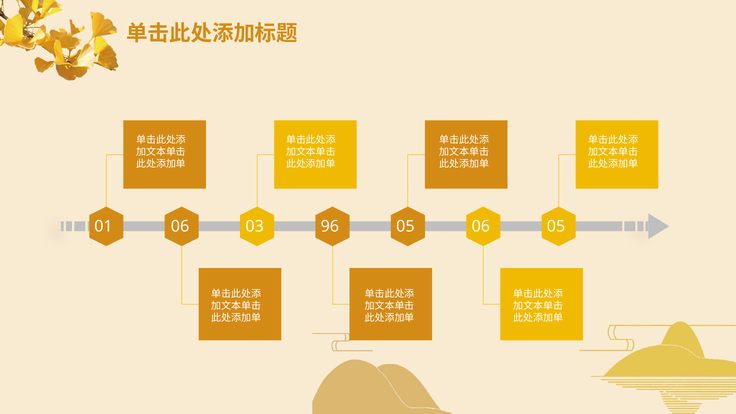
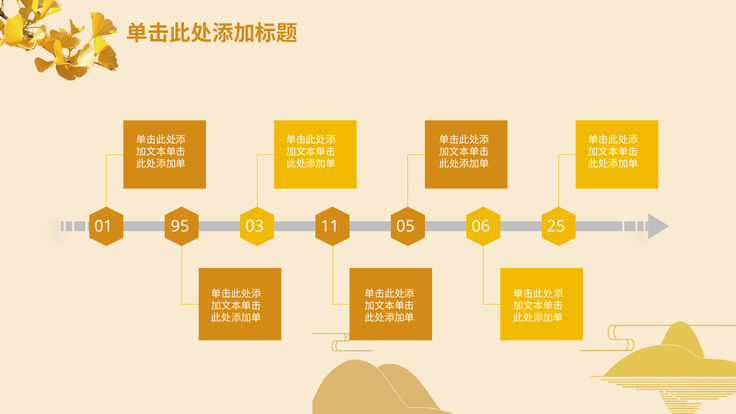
01 06: 06 -> 95 (180, 227)
96: 96 -> 11 (330, 227)
06 05: 05 -> 25 (556, 227)
